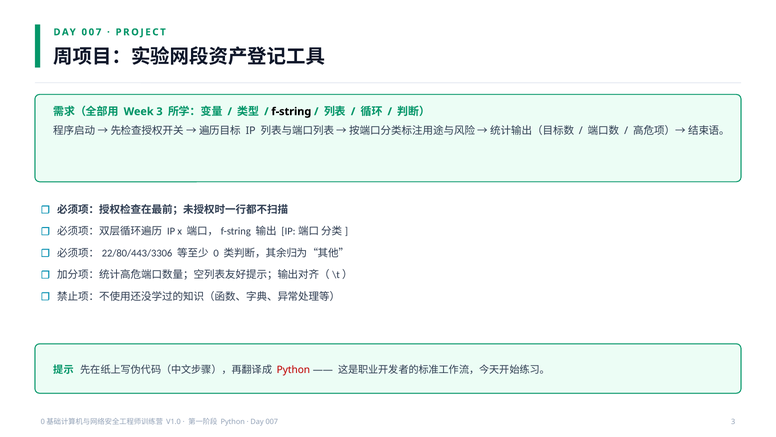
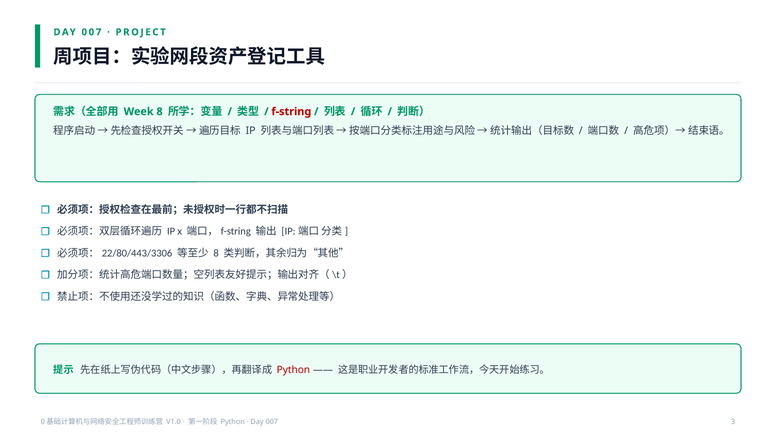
Week 3: 3 -> 8 (160, 111)
f-string colour: black -> red (291, 111)
0: 0 -> 8 (216, 253)
